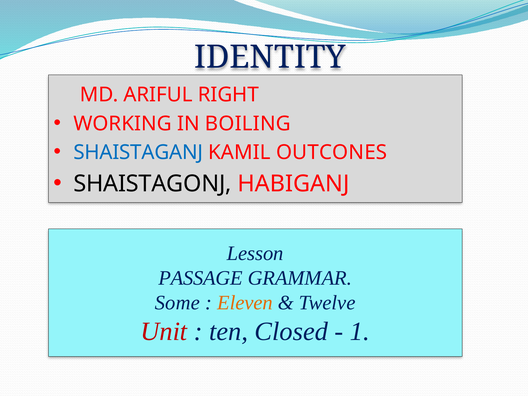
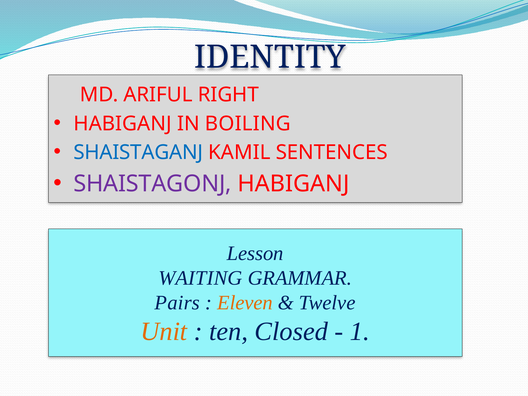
WORKING: WORKING -> HABIGANJ (123, 124)
OUTCONES: OUTCONES -> SENTENCES (332, 152)
SHAISTAGONJ colour: black -> purple (152, 184)
PASSAGE: PASSAGE -> WAITING (200, 278)
Some: Some -> Pairs (177, 303)
Unit colour: red -> orange (164, 331)
